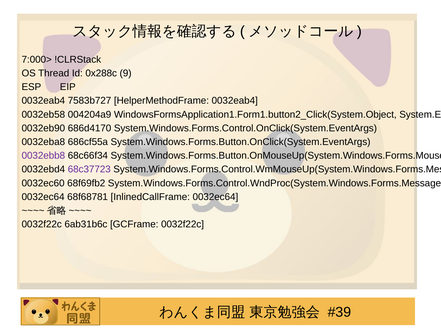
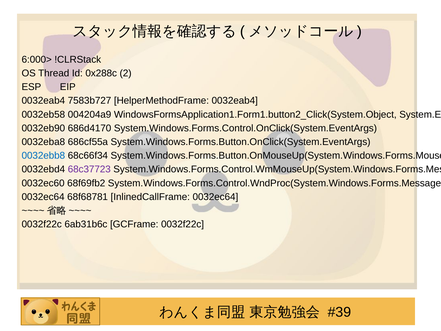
7:000>: 7:000> -> 6:000> (37, 60)
9: 9 -> 2 (126, 73)
0032ebb8 colour: purple -> blue (43, 156)
